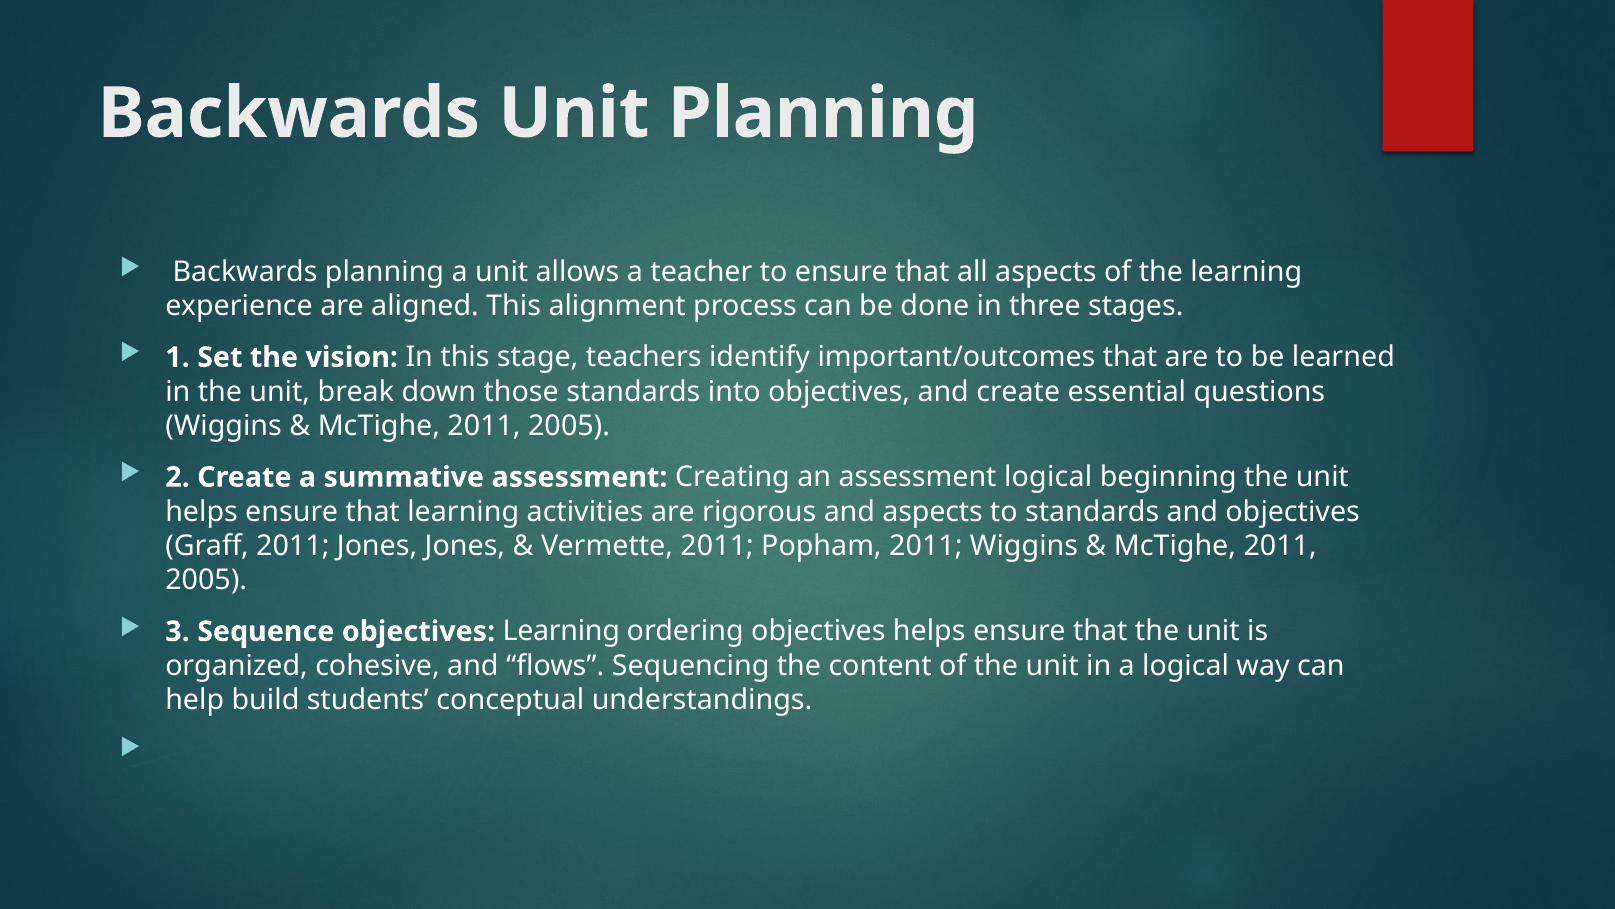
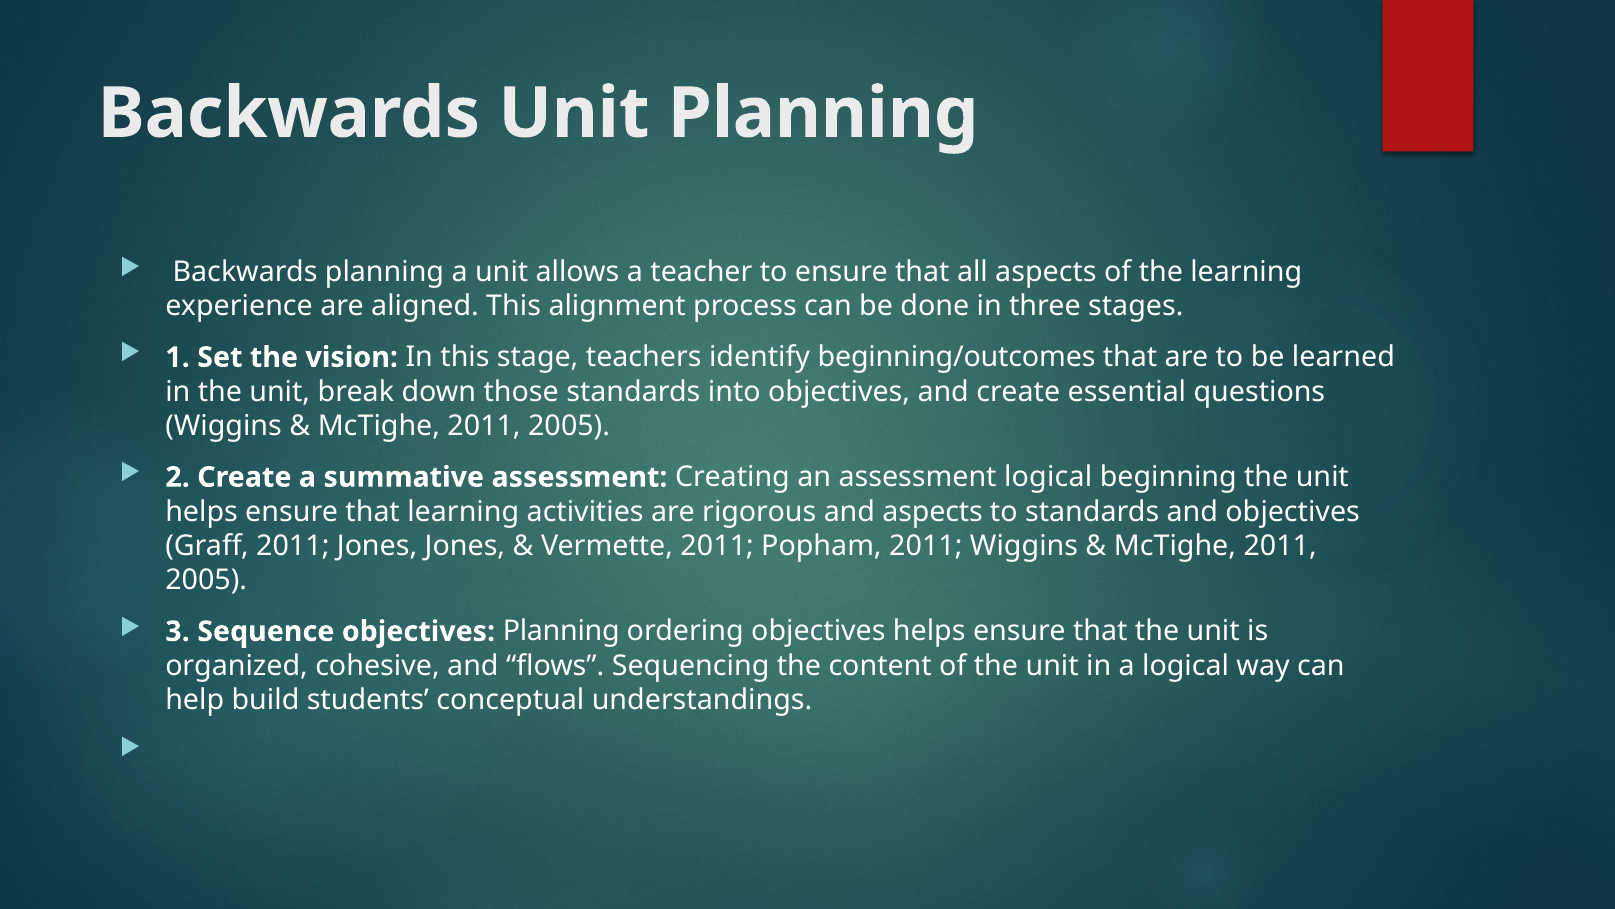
important/outcomes: important/outcomes -> beginning/outcomes (957, 357)
objectives Learning: Learning -> Planning (561, 631)
